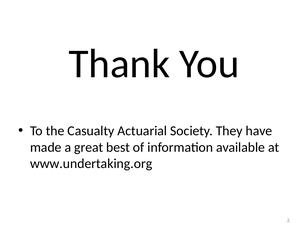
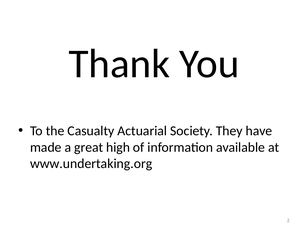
best: best -> high (118, 147)
